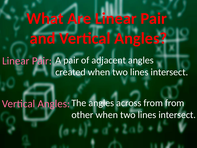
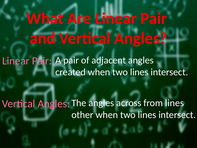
from from: from -> lines (175, 103)
